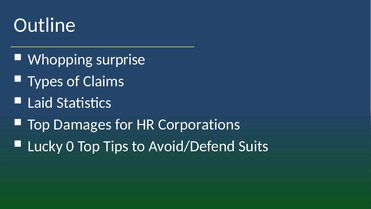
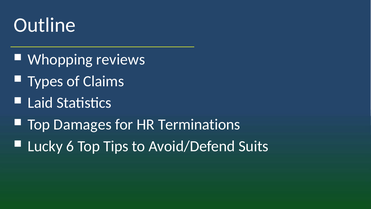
surprise: surprise -> reviews (121, 59)
Corporations: Corporations -> Terminations (199, 124)
0: 0 -> 6 (70, 146)
